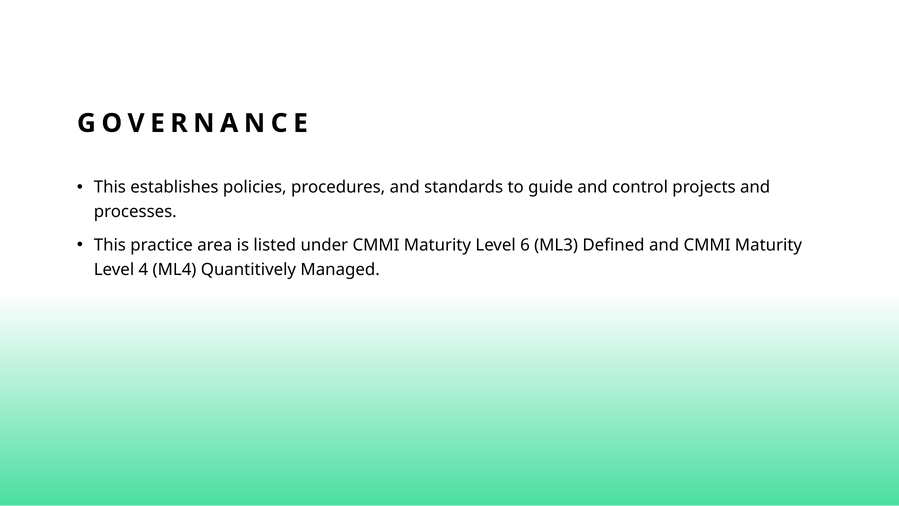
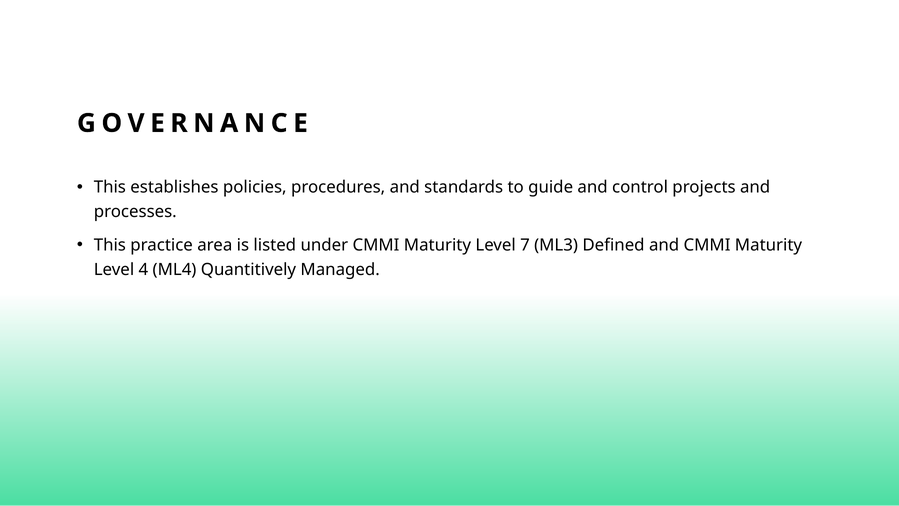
6: 6 -> 7 (525, 245)
